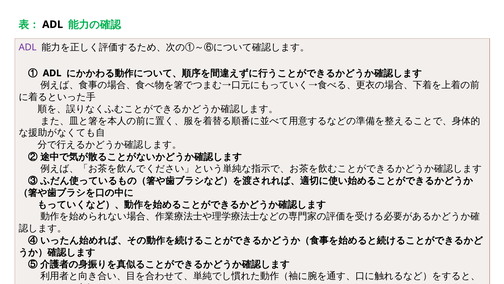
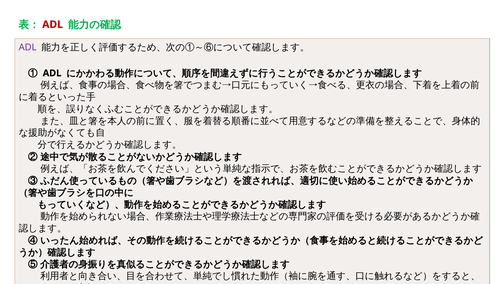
ADL colour: black -> red (53, 24)
